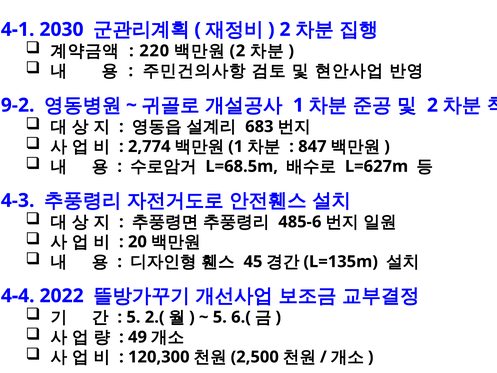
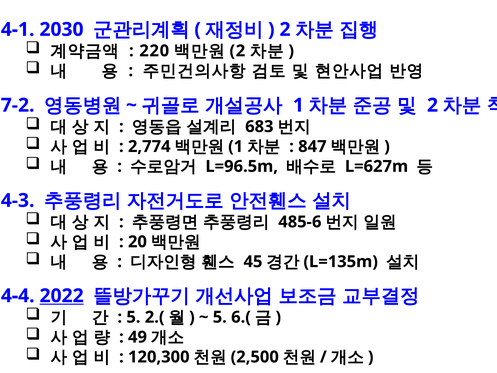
9-2: 9-2 -> 7-2 (18, 105)
L=68.5m: L=68.5m -> L=96.5m (242, 166)
2022 underline: none -> present (62, 296)
